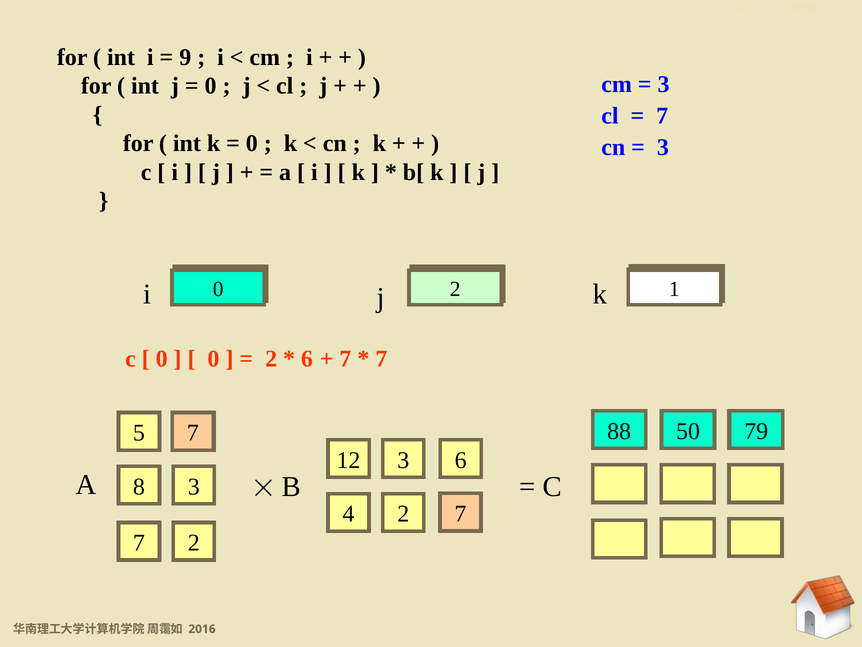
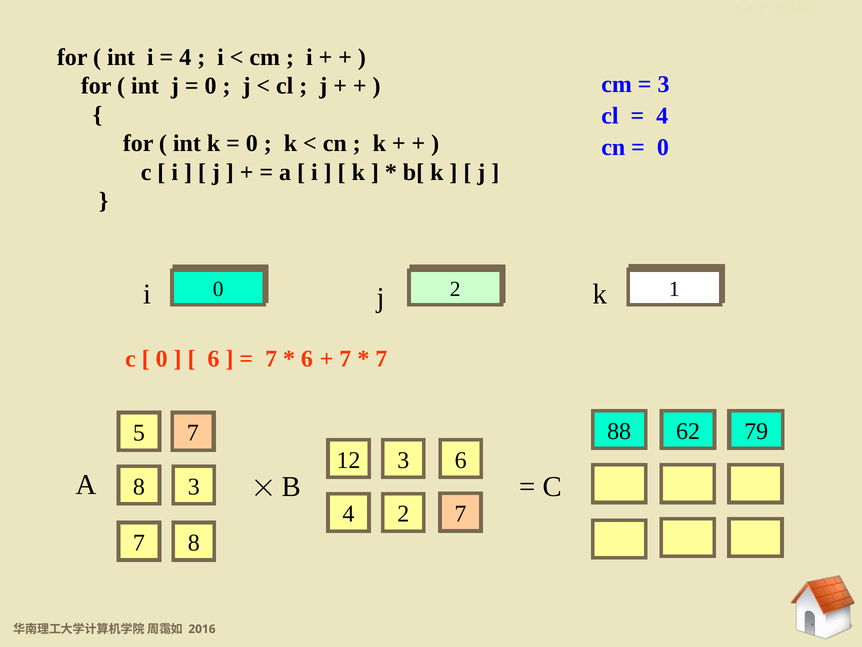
9: 9 -> 4 (185, 57)
7: 7 -> 4 (662, 116)
3: 3 -> 0 (663, 147)
0: 0 -> 6 (213, 358)
2: 2 -> 7 (271, 358)
50: 50 -> 62 (688, 431)
2: 2 -> 8 (194, 542)
